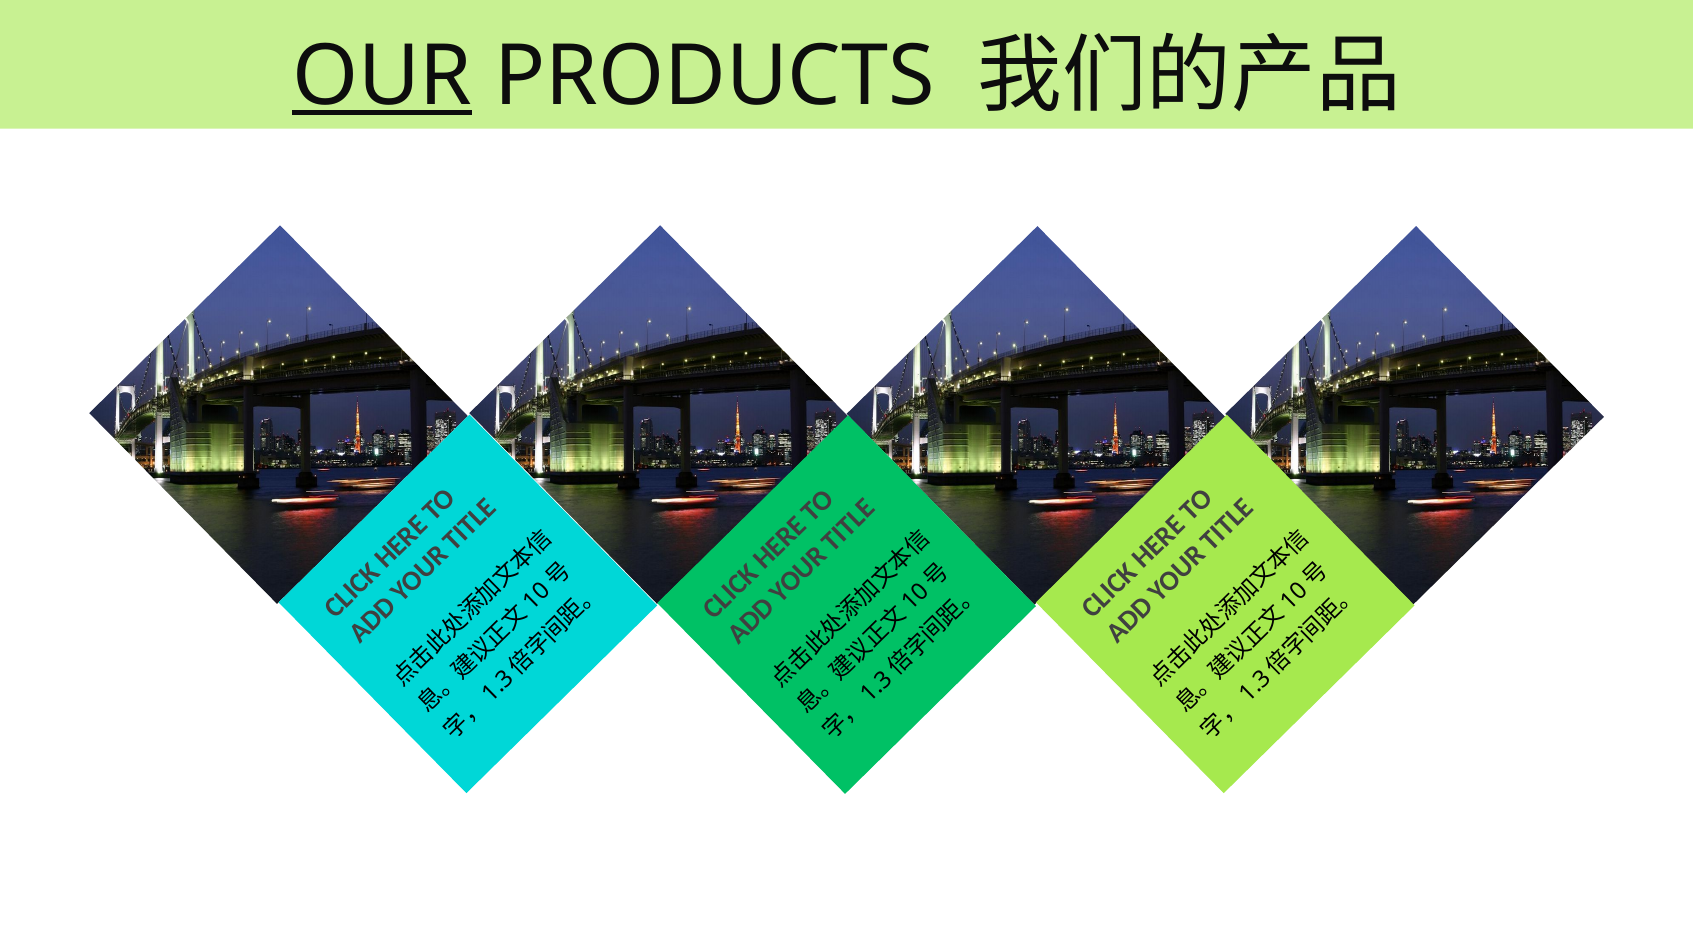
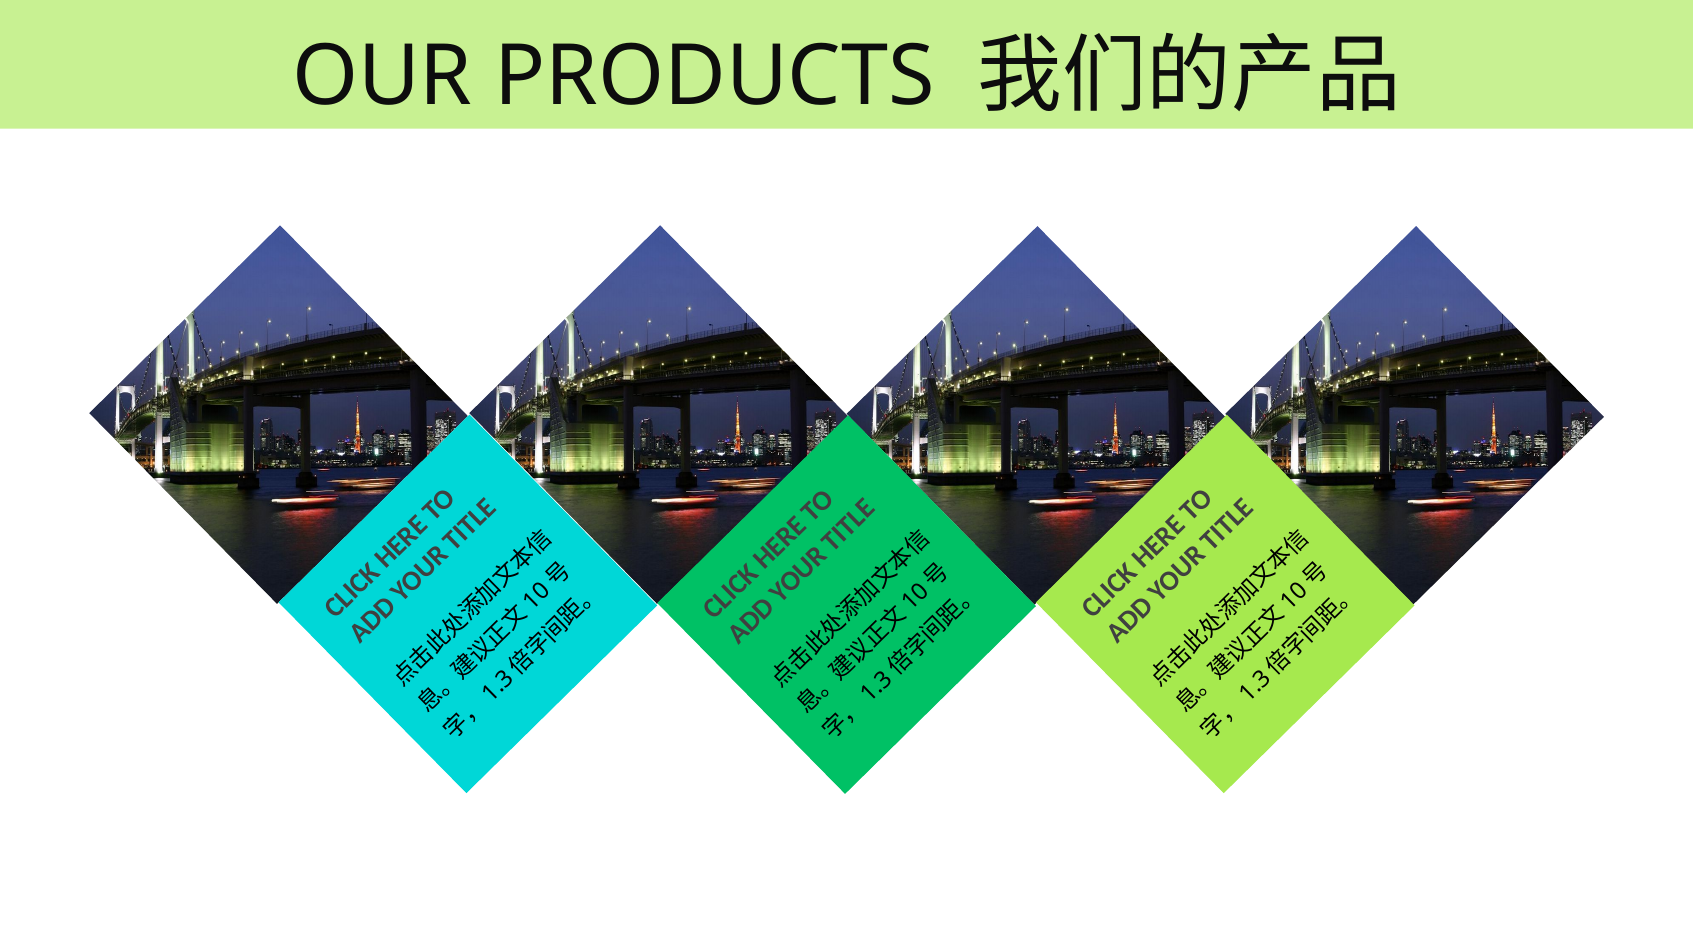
OUR underline: present -> none (382, 76)
